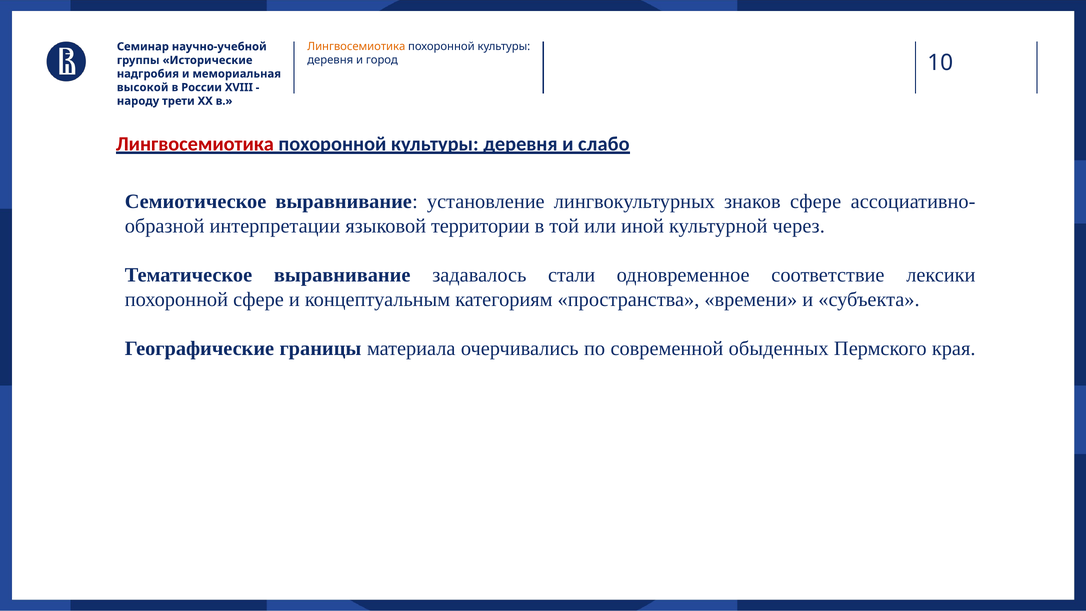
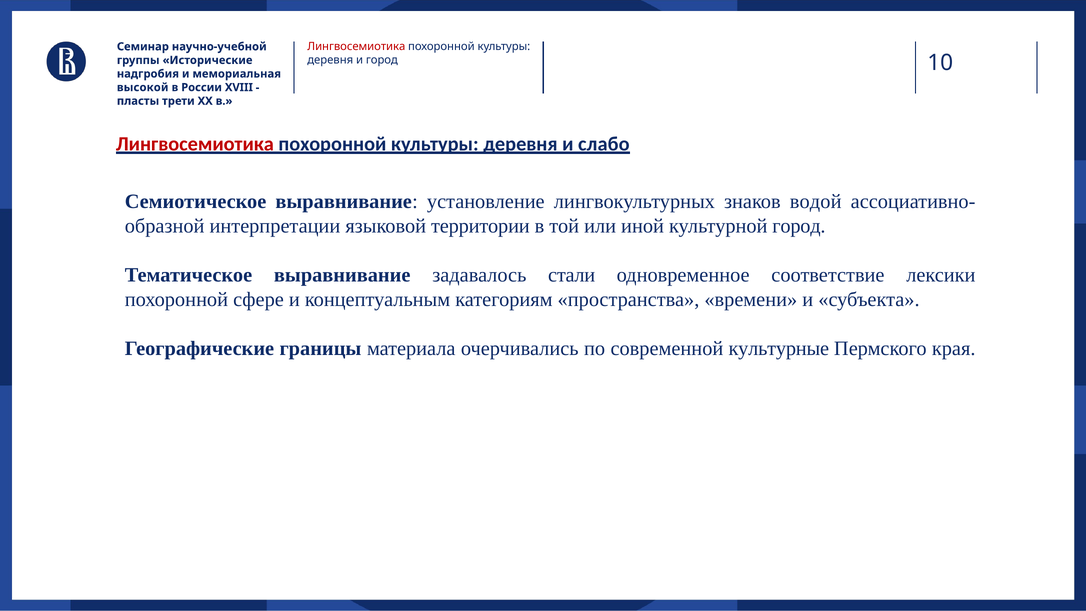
Лингвосемиотика colour: orange -> red (356, 47)
народу: народу -> пласты (138, 101)
знаков сфере: сфере -> водой (816, 202)
культурной через: через -> город (799, 226)
обыденных: обыденных -> культурные (779, 348)
